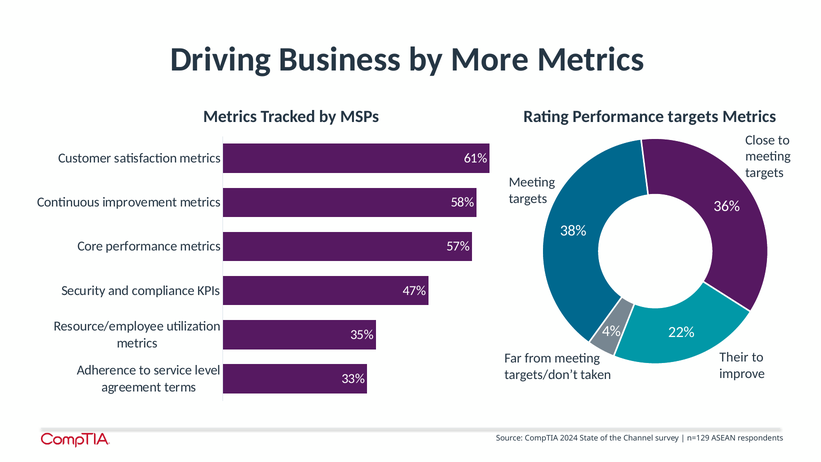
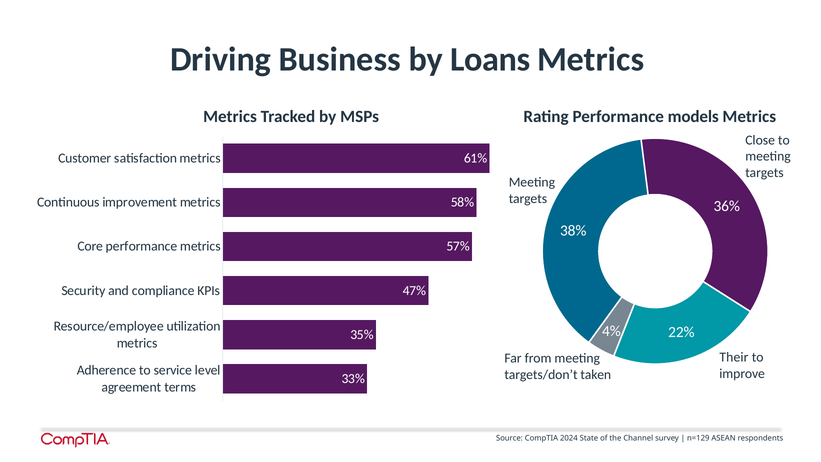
More: More -> Loans (490, 59)
Performance targets: targets -> models (693, 117)
